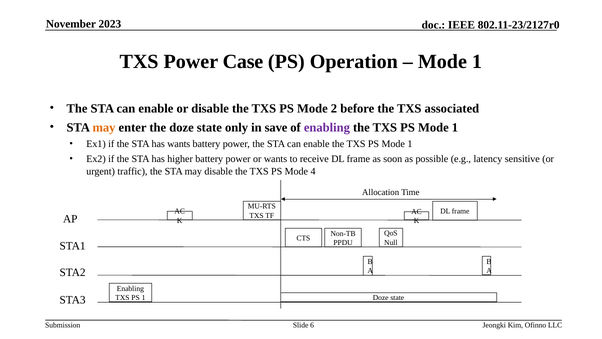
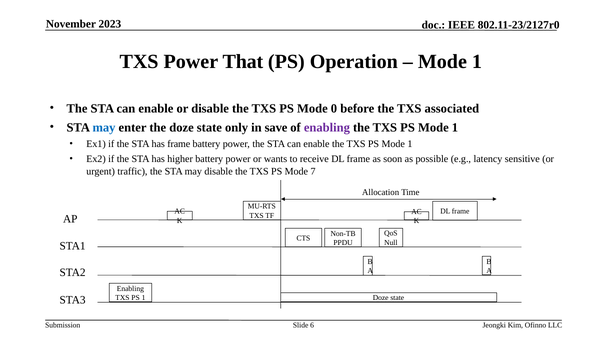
Case: Case -> That (243, 62)
2: 2 -> 0 (334, 109)
may colour: orange -> blue (104, 127)
has wants: wants -> frame (179, 144)
4: 4 -> 7 (313, 171)
